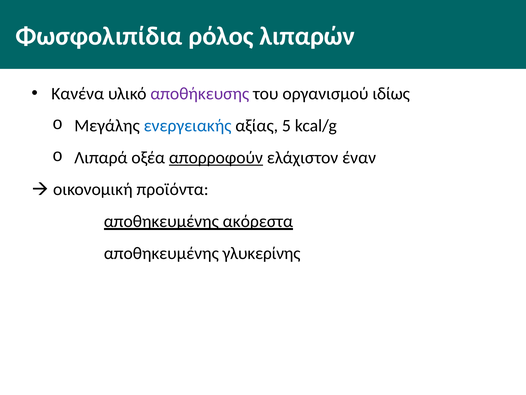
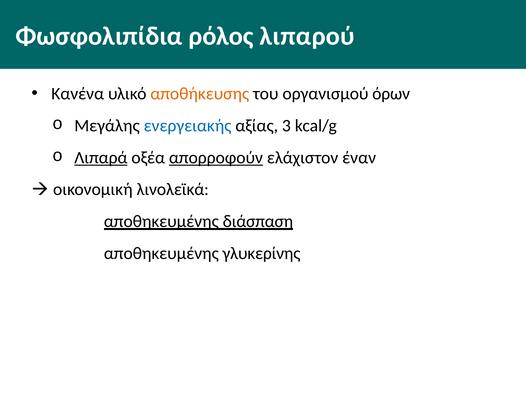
λιπαρών: λιπαρών -> λιπαρού (307, 36)
αποθήκευσης colour: purple -> orange (200, 94)
ιδίως: ιδίως -> όρων (391, 94)
5: 5 -> 3 (286, 125)
Λιπαρά underline: none -> present (101, 157)
προϊόντα: προϊόντα -> λινολεϊκά (173, 189)
ακόρεστα: ακόρεστα -> διάσπαση (258, 221)
